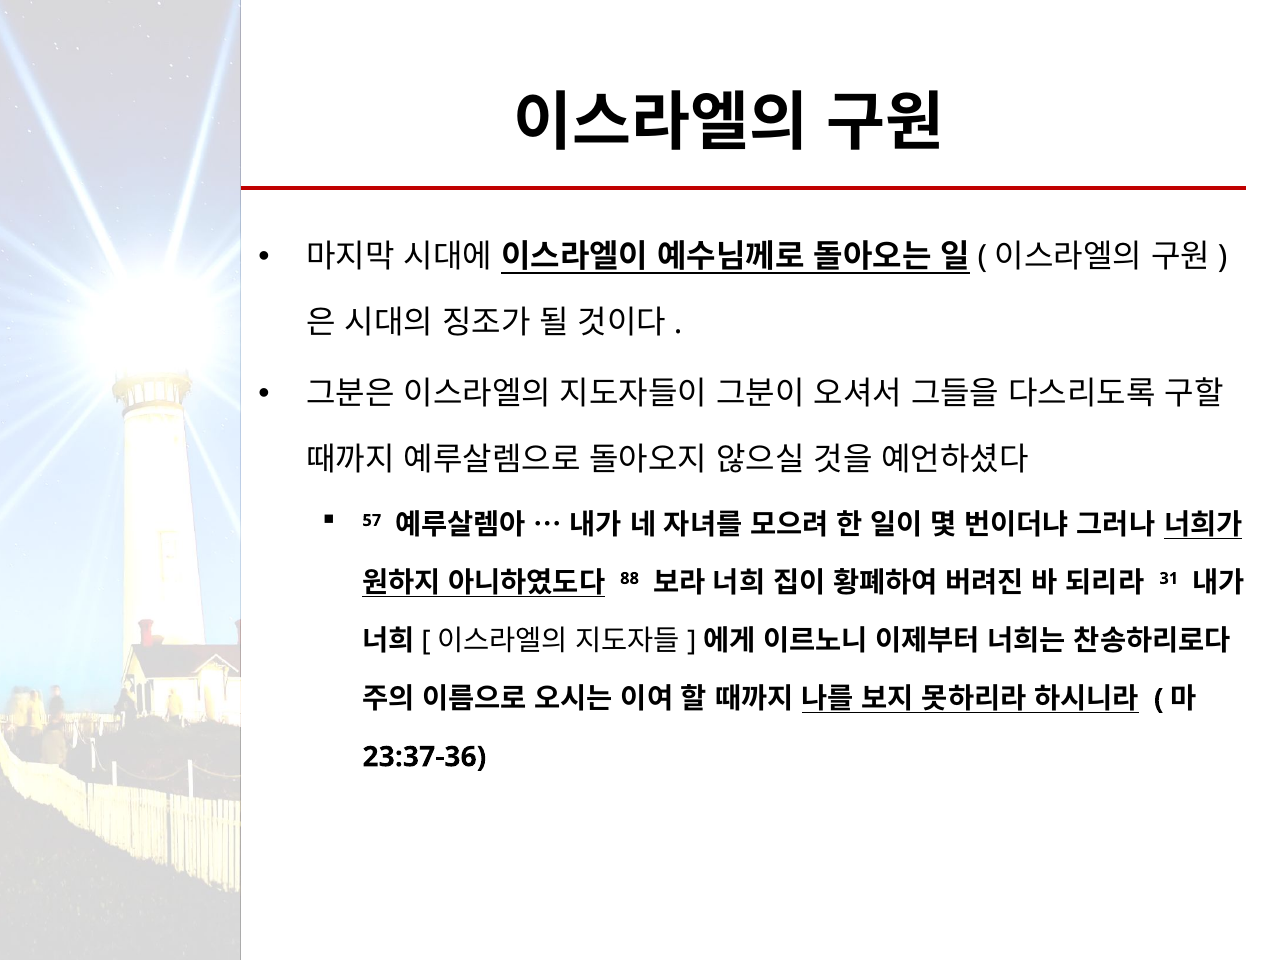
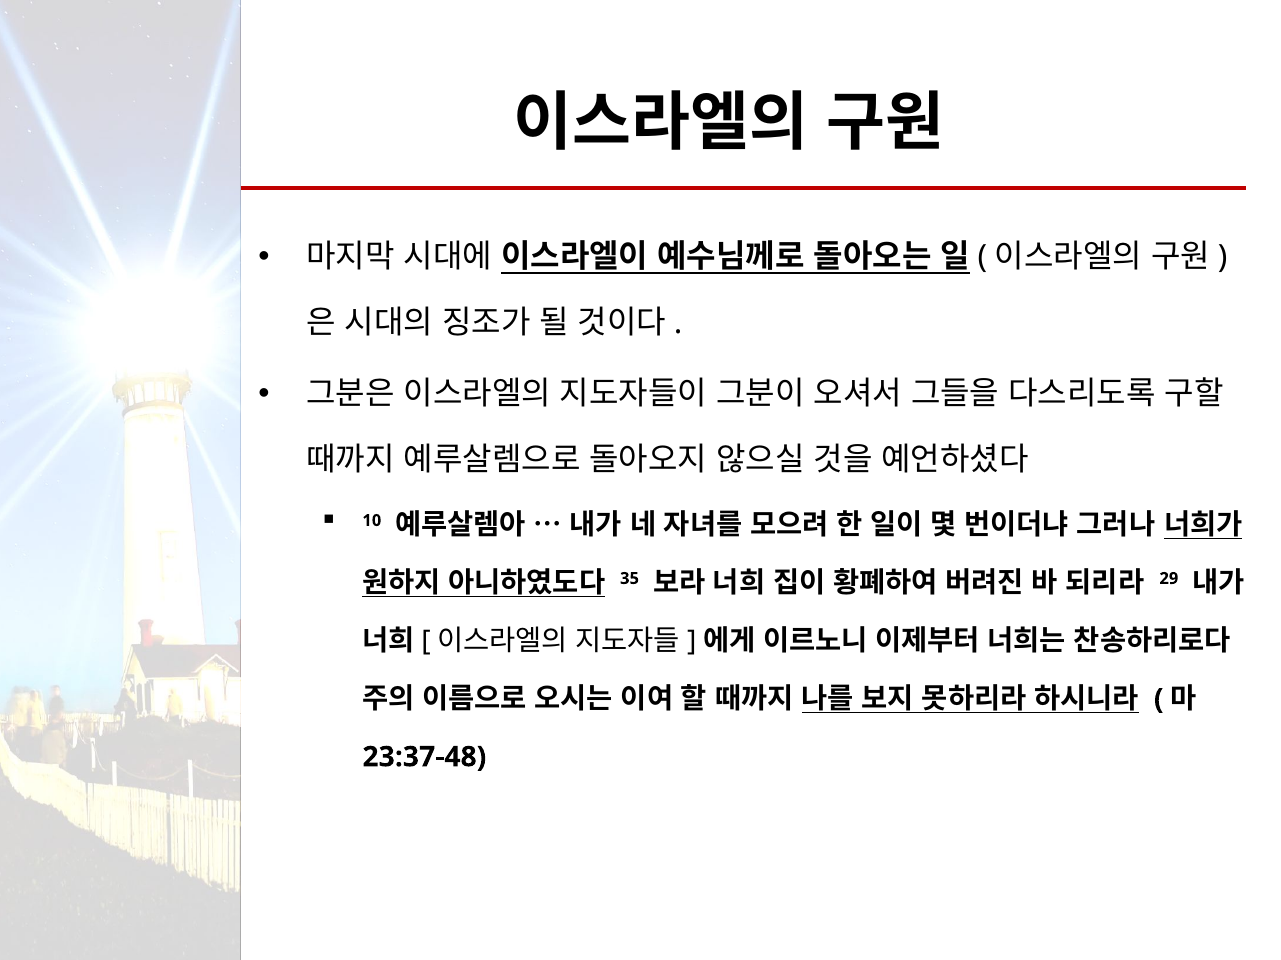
57: 57 -> 10 (372, 521)
88: 88 -> 35 (630, 579)
31: 31 -> 29 (1169, 579)
23:37-36: 23:37-36 -> 23:37-48 (424, 757)
